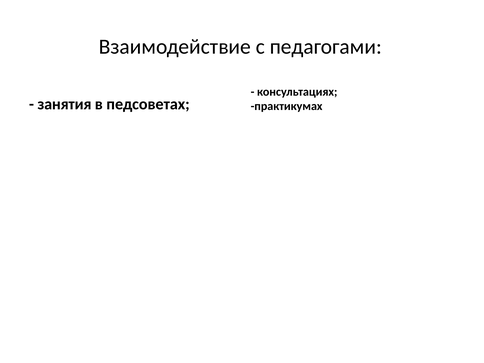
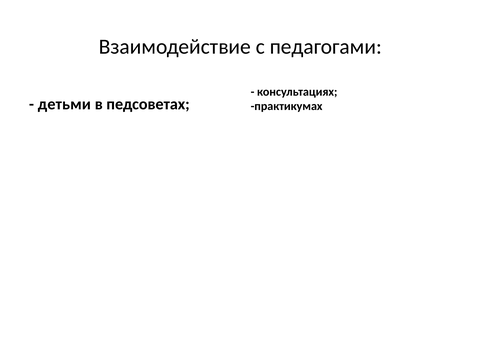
занятия: занятия -> детьми (64, 104)
